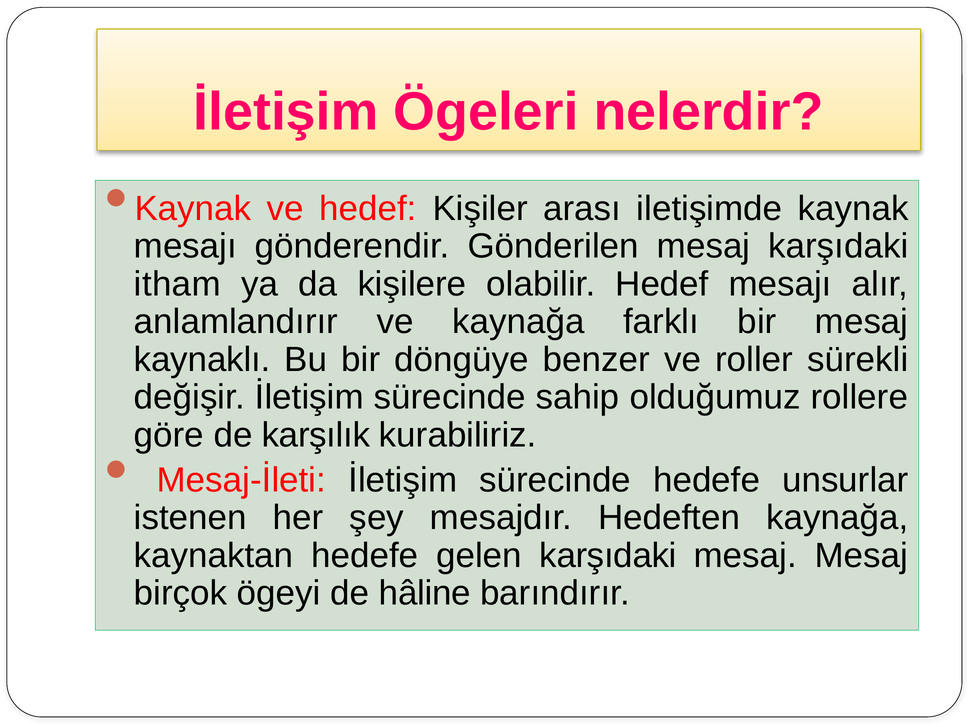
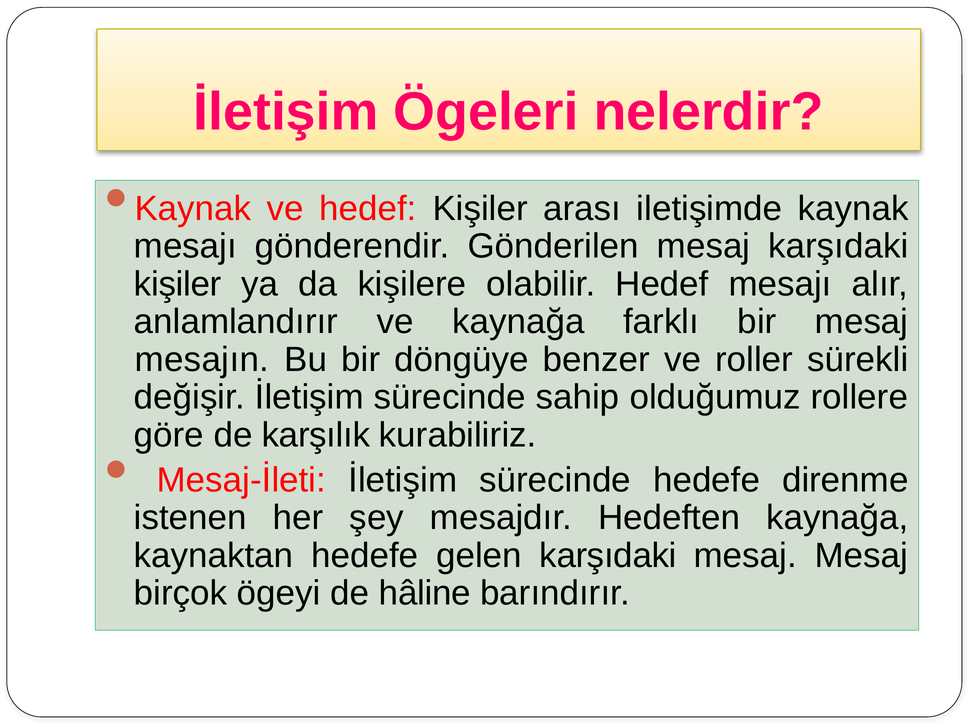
itham: itham -> kişiler (178, 284)
kaynaklı: kaynaklı -> mesajın (202, 359)
unsurlar: unsurlar -> direnme (845, 480)
